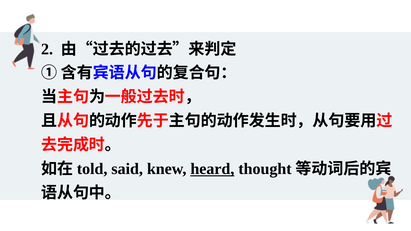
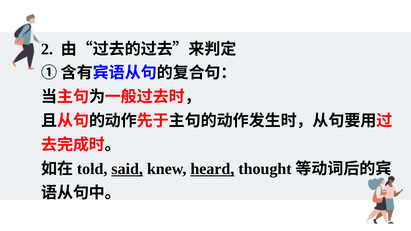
said underline: none -> present (127, 169)
